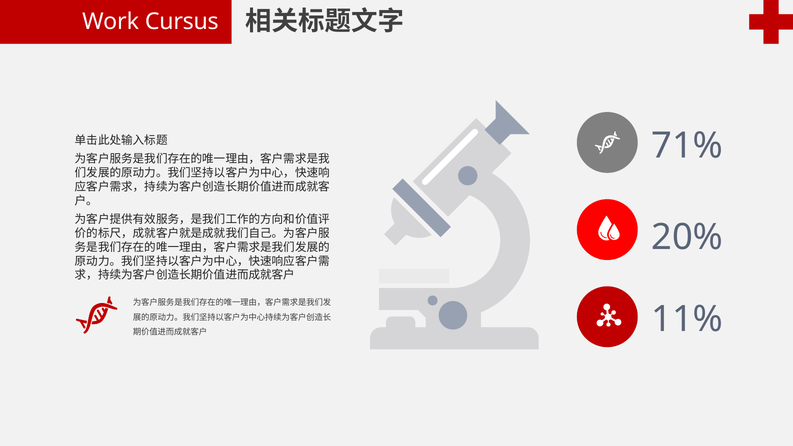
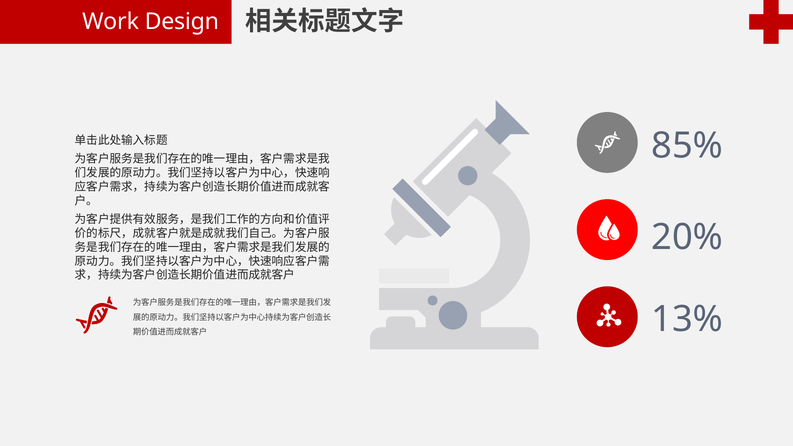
Cursus: Cursus -> Design (182, 22)
71%: 71% -> 85% (687, 146)
11%: 11% -> 13% (687, 319)
